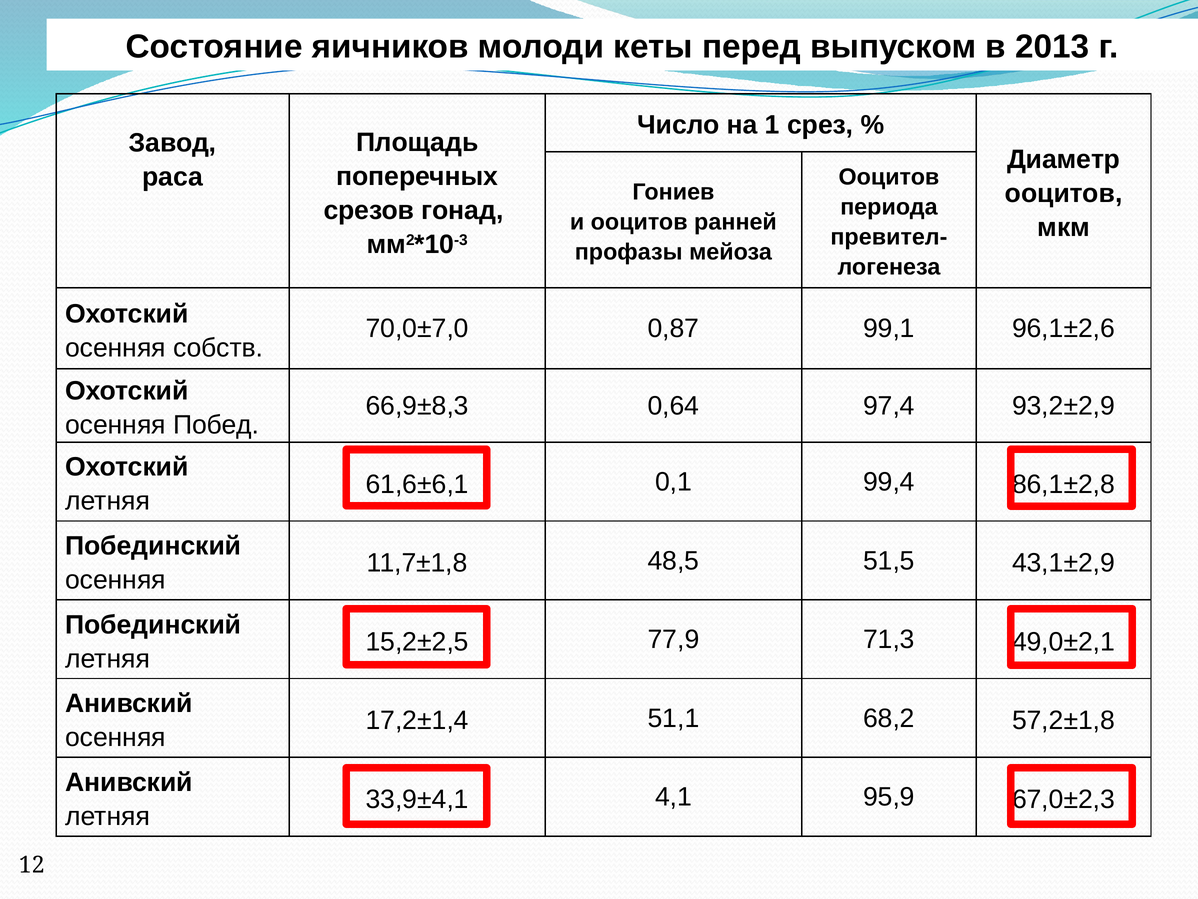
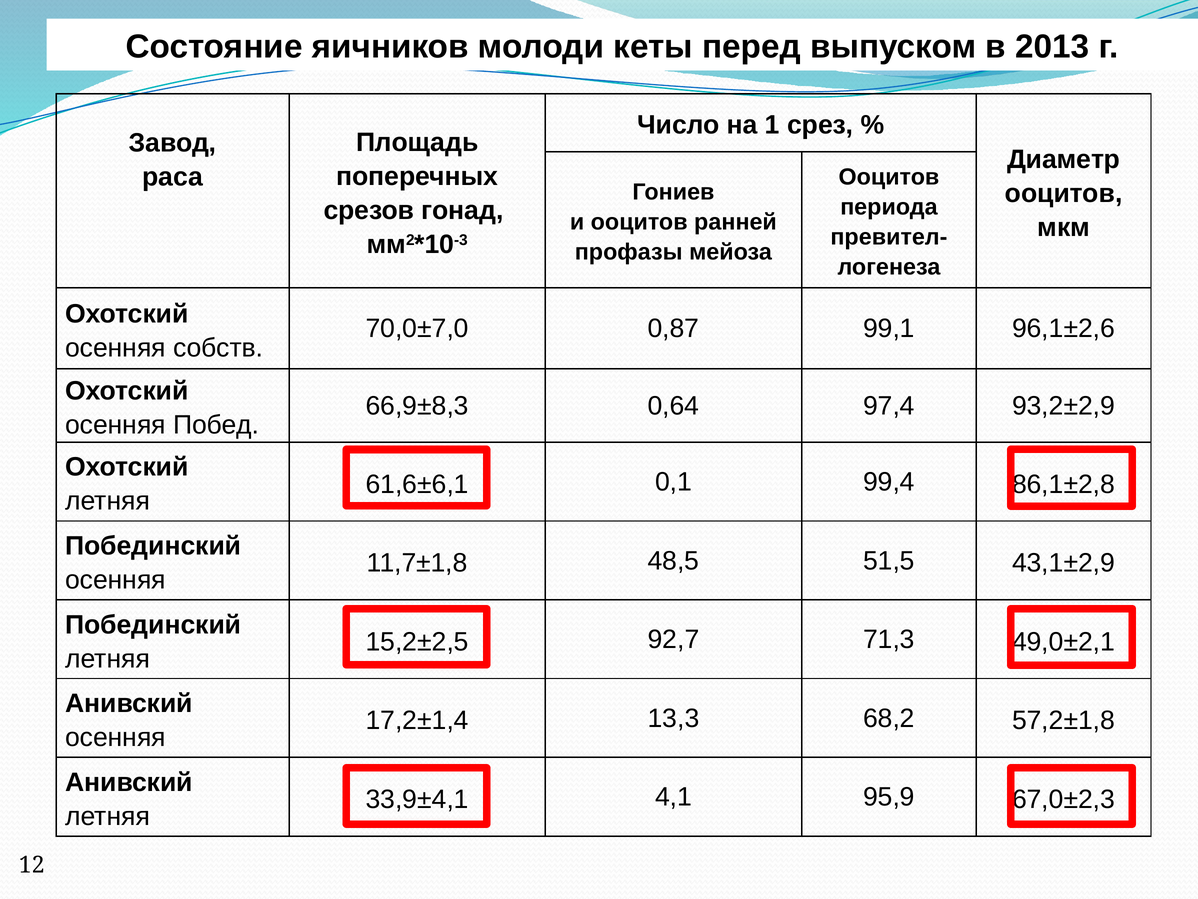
77,9: 77,9 -> 92,7 (674, 639)
51,1: 51,1 -> 13,3 (674, 718)
